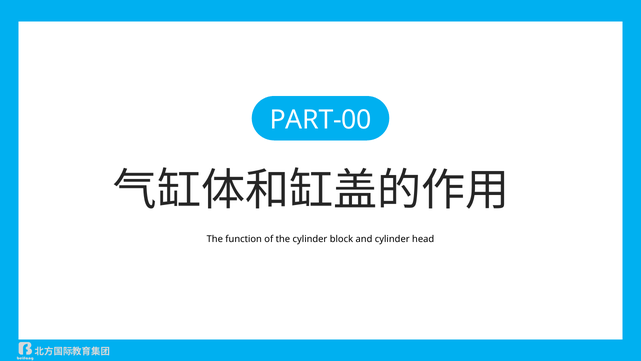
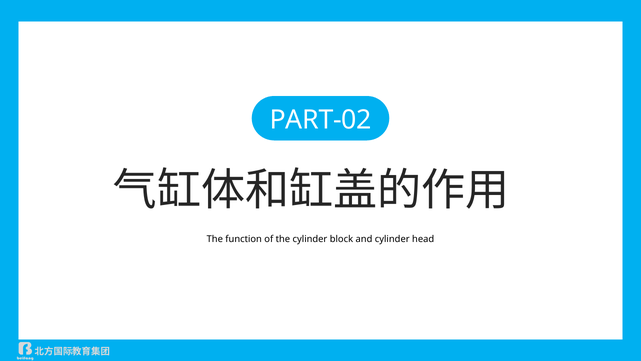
PART-00: PART-00 -> PART-02 (321, 120)
